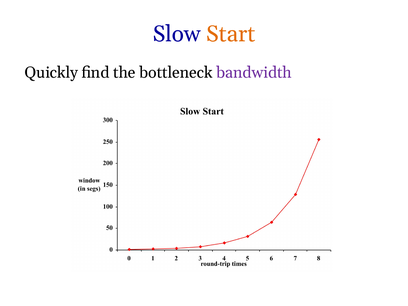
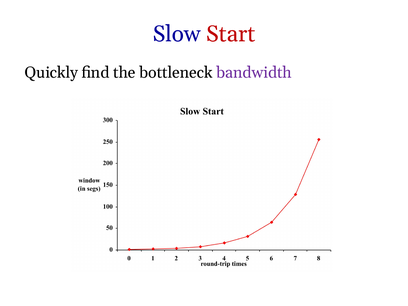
Start colour: orange -> red (231, 34)
